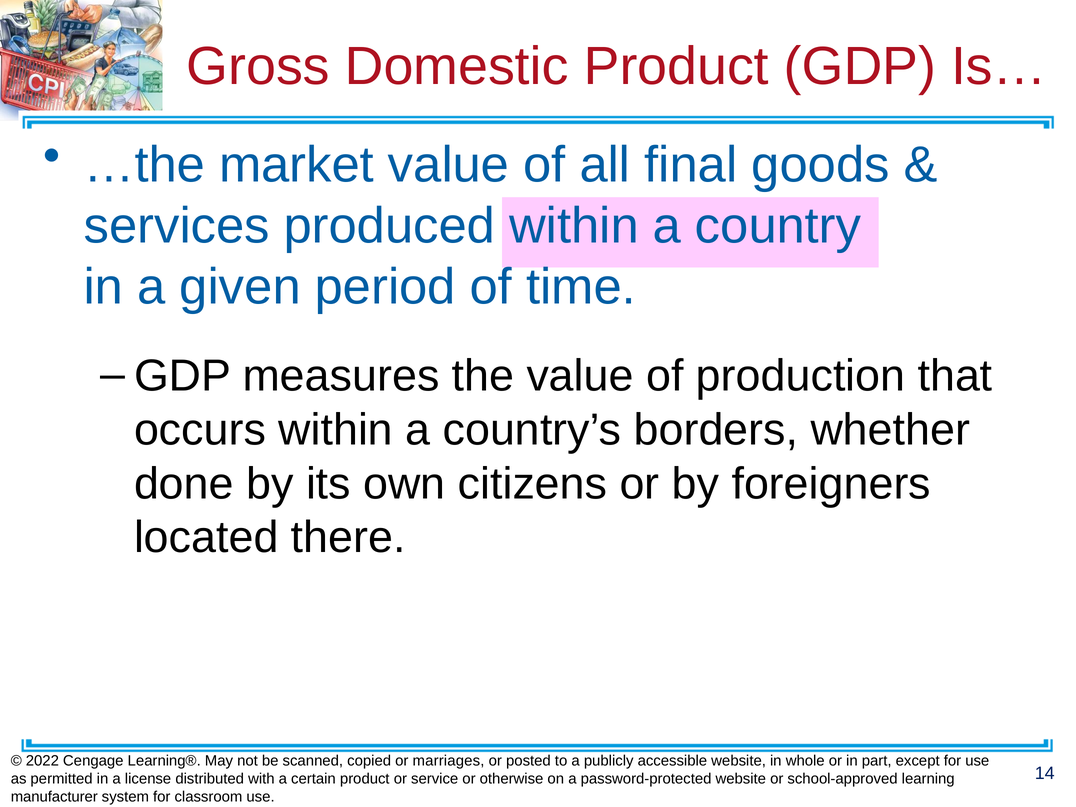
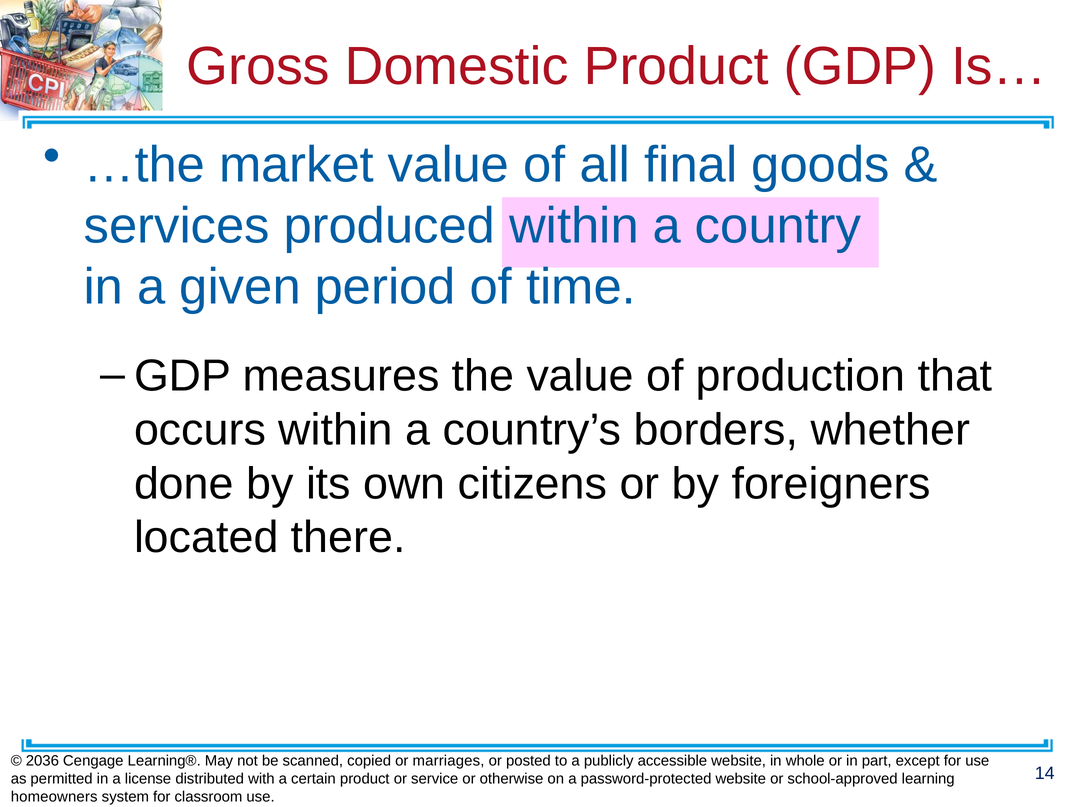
2022: 2022 -> 2036 (42, 761)
manufacturer: manufacturer -> homeowners (54, 797)
